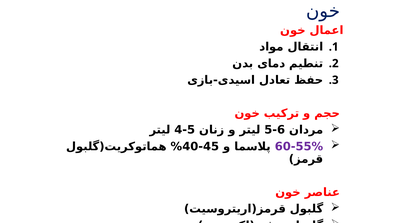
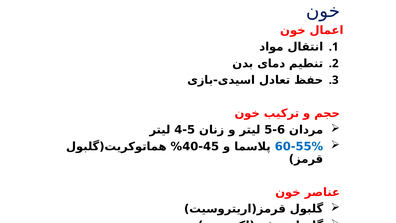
60-55% colour: purple -> blue (299, 146)
